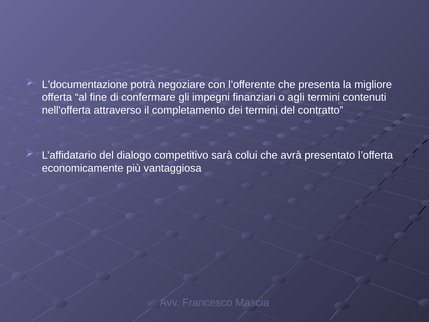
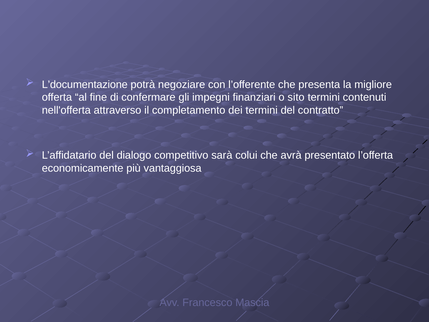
agli: agli -> sito (296, 97)
